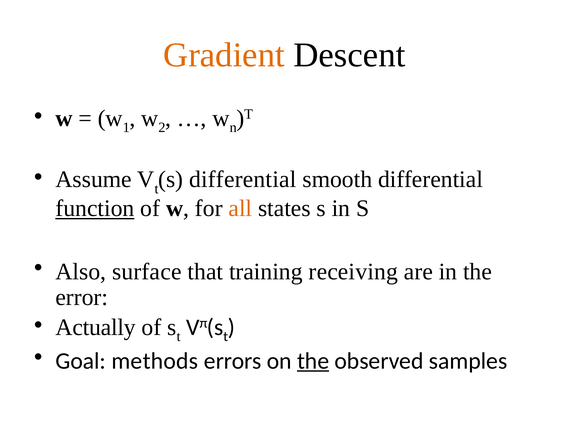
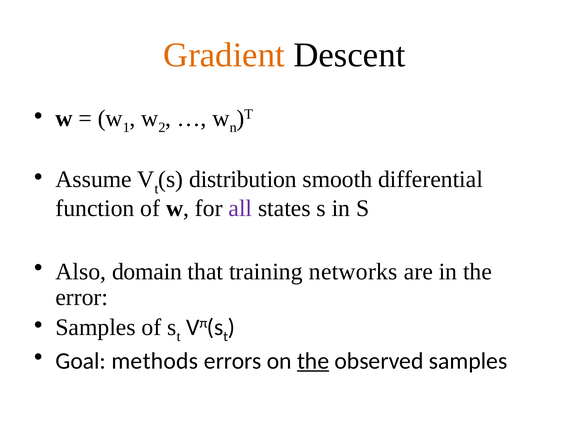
s differential: differential -> distribution (243, 179)
function underline: present -> none (95, 208)
all colour: orange -> purple (240, 208)
surface: surface -> domain (147, 271)
receiving: receiving -> networks (353, 271)
Actually: Actually -> Samples (96, 327)
